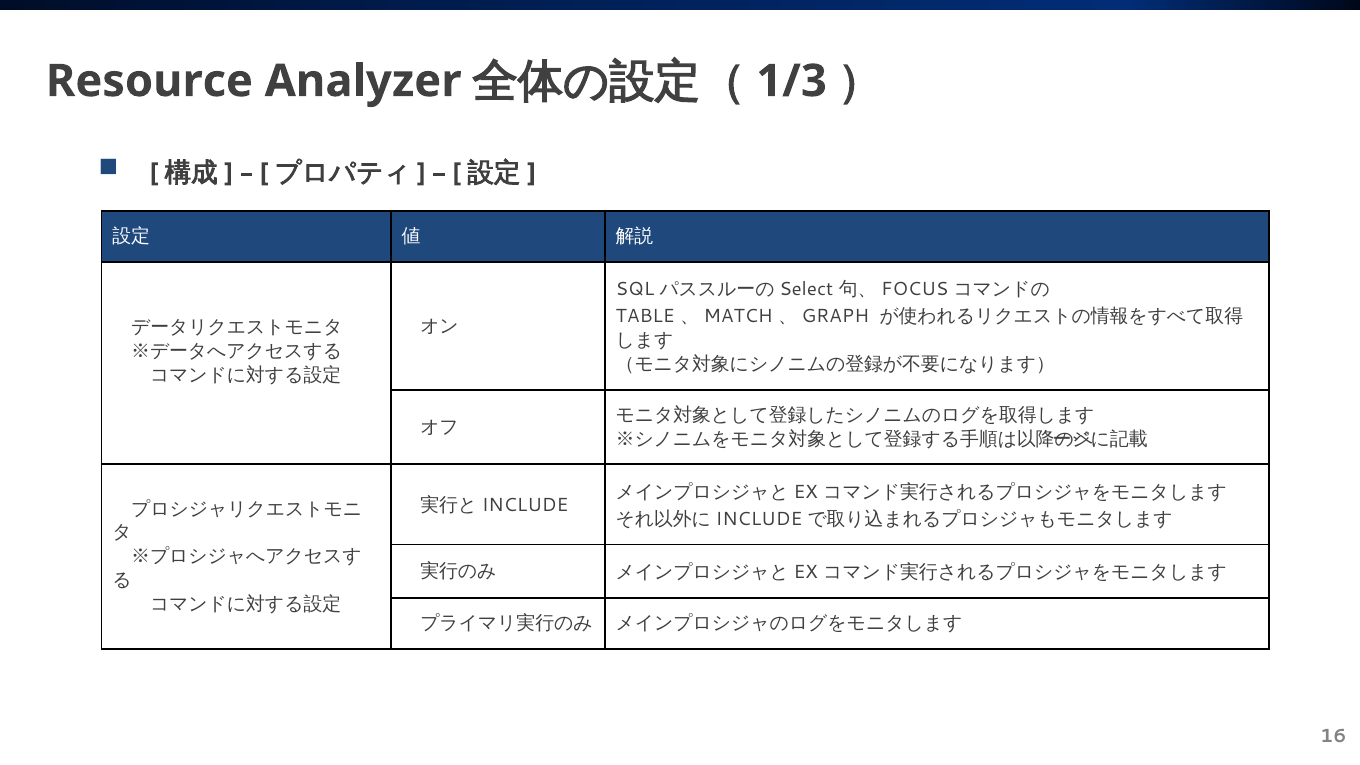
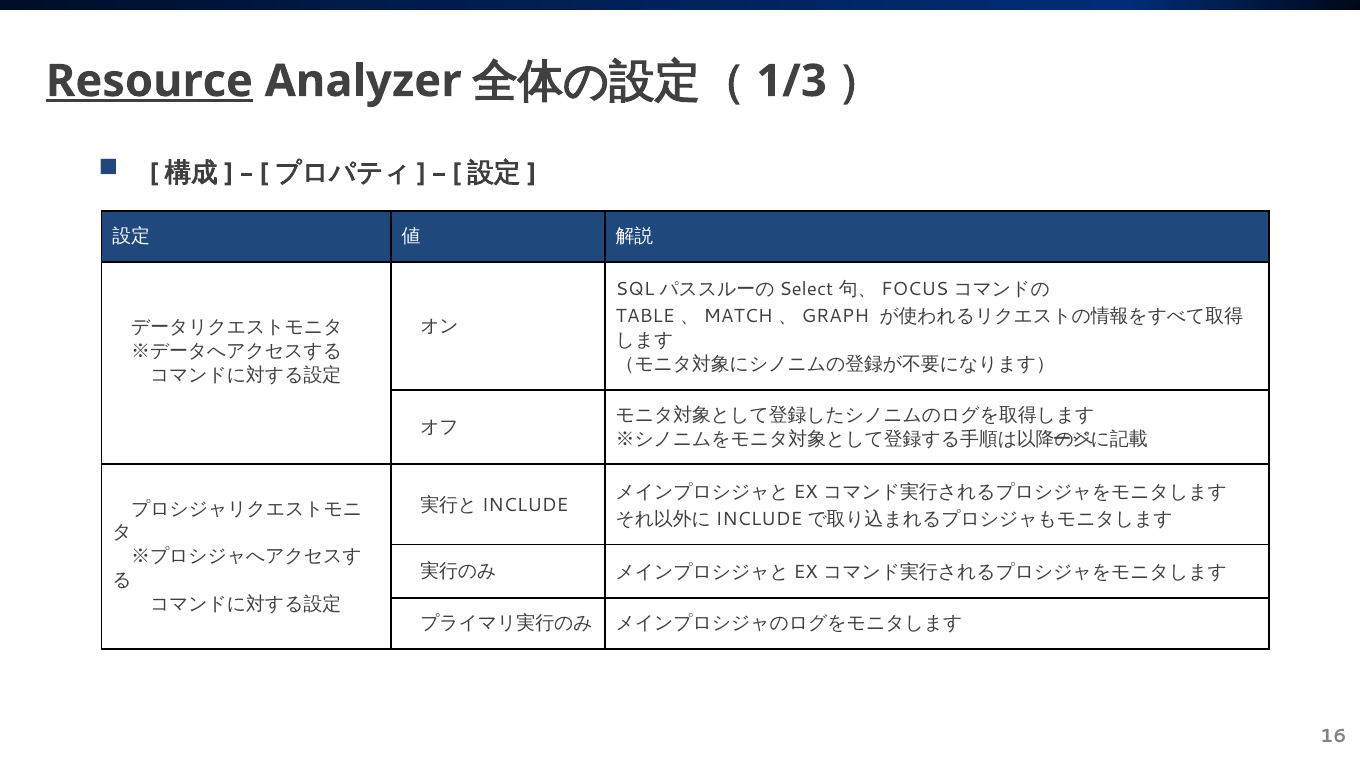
Resource underline: none -> present (149, 81)
